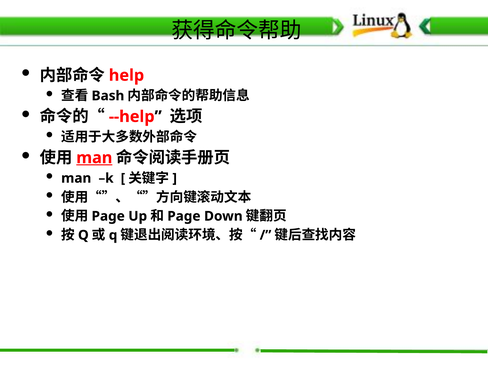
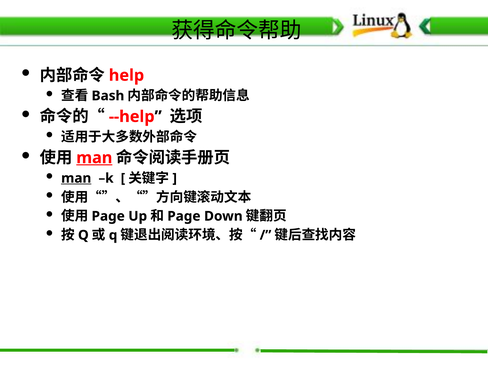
man underline: none -> present (76, 178)
